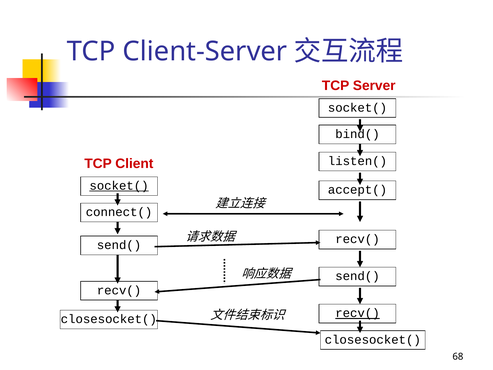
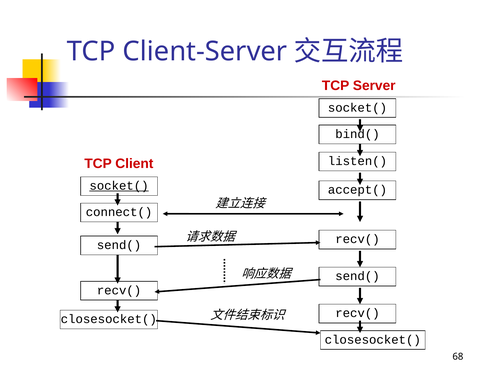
recv( underline: present -> none (357, 313)
